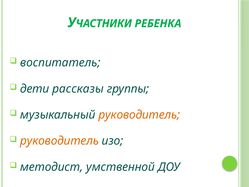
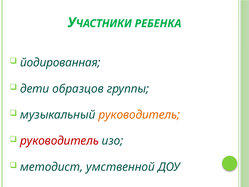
воспитатель: воспитатель -> йодированная (60, 63)
рассказы: рассказы -> образцов (78, 89)
руководитель colour: orange -> red (59, 141)
